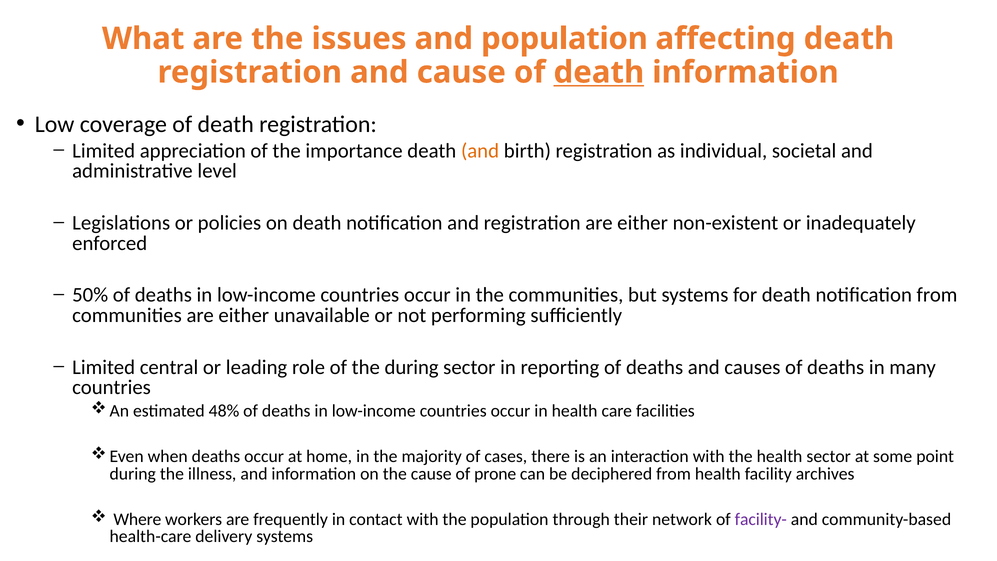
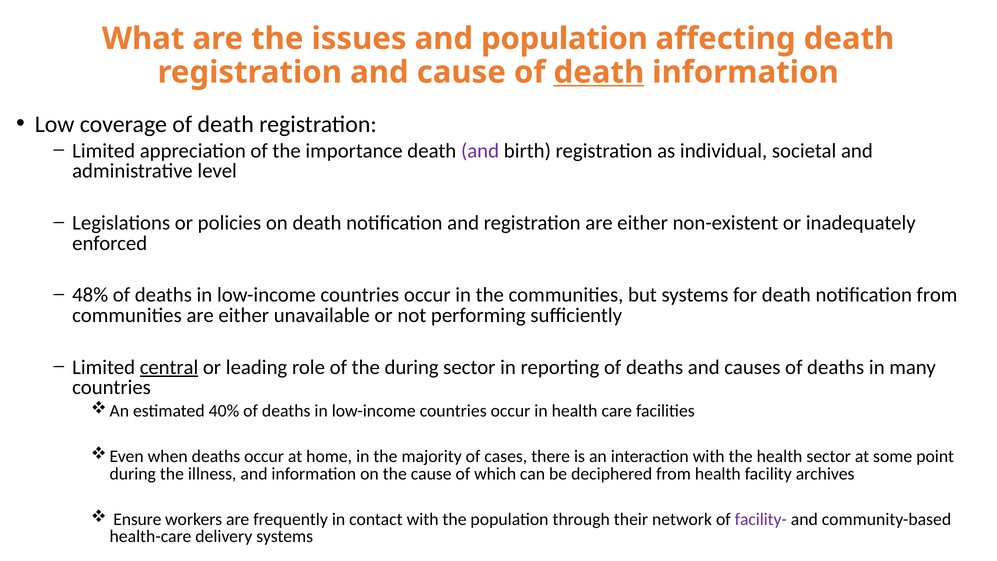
and colour: orange -> purple (480, 151)
50%: 50% -> 48% (90, 295)
central underline: none -> present (169, 367)
48%: 48% -> 40% (224, 411)
prone: prone -> which (495, 474)
Where: Where -> Ensure (137, 519)
